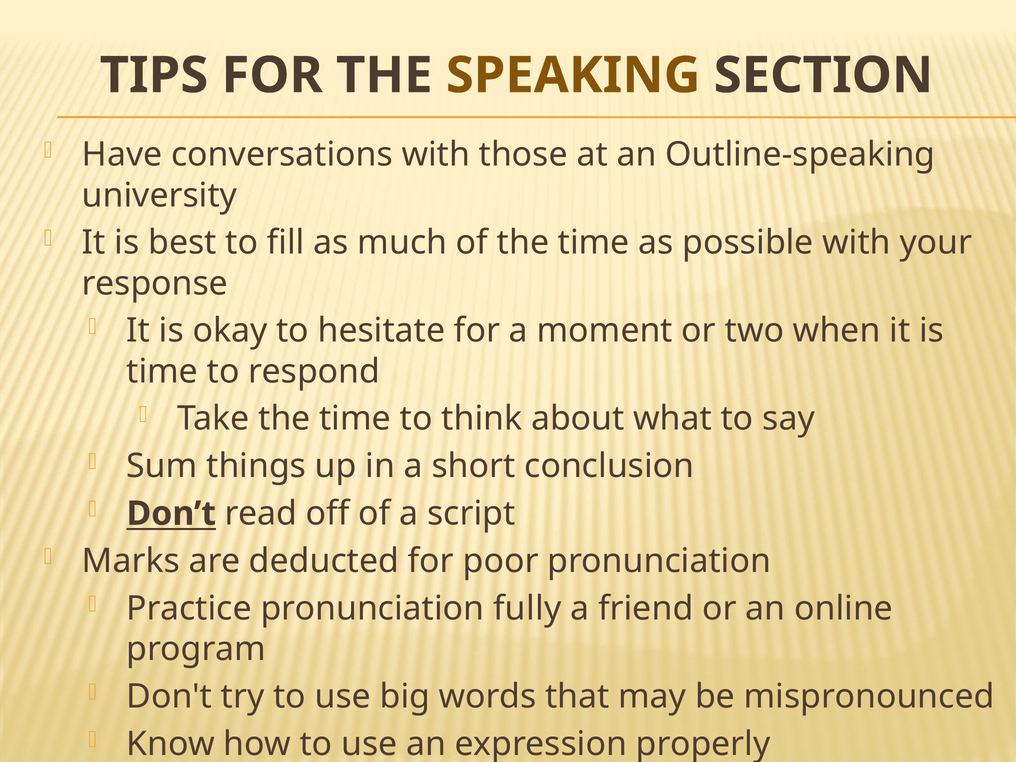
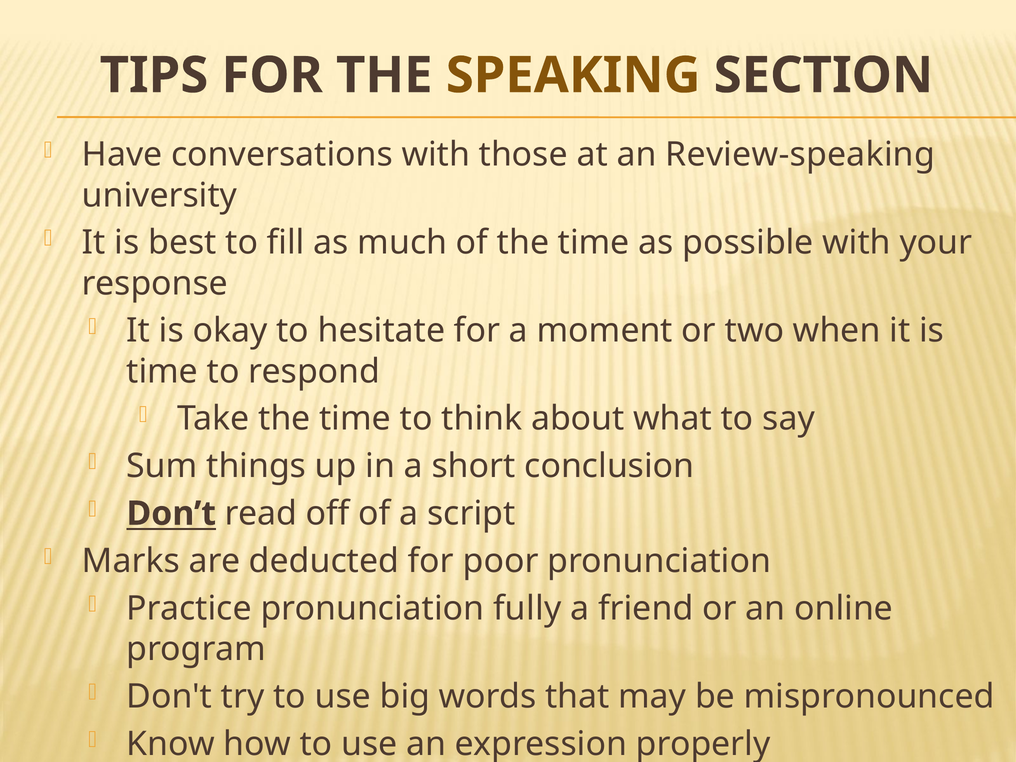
Outline-speaking: Outline-speaking -> Review-speaking (800, 155)
